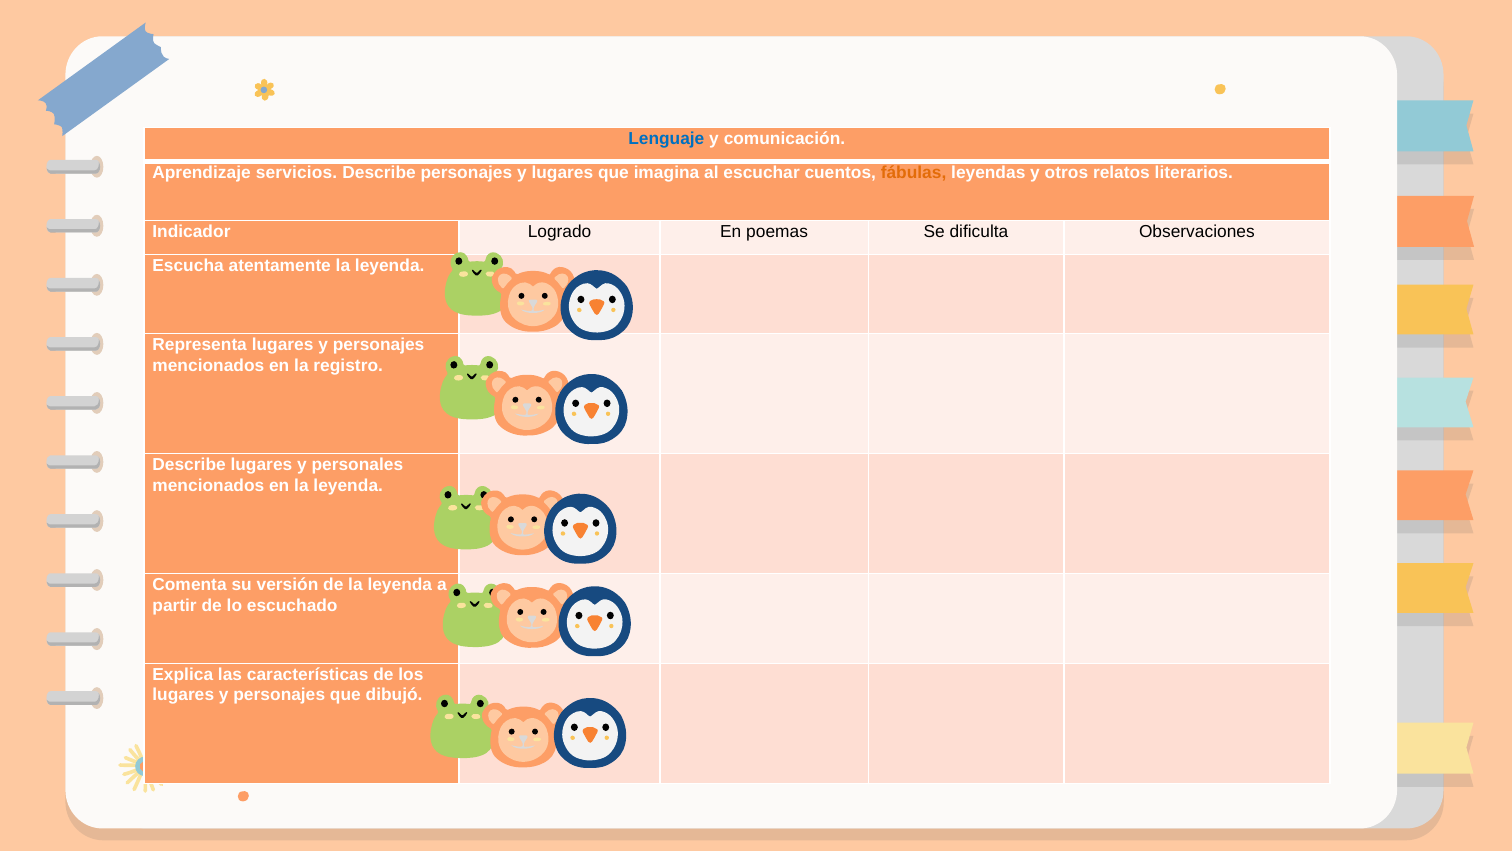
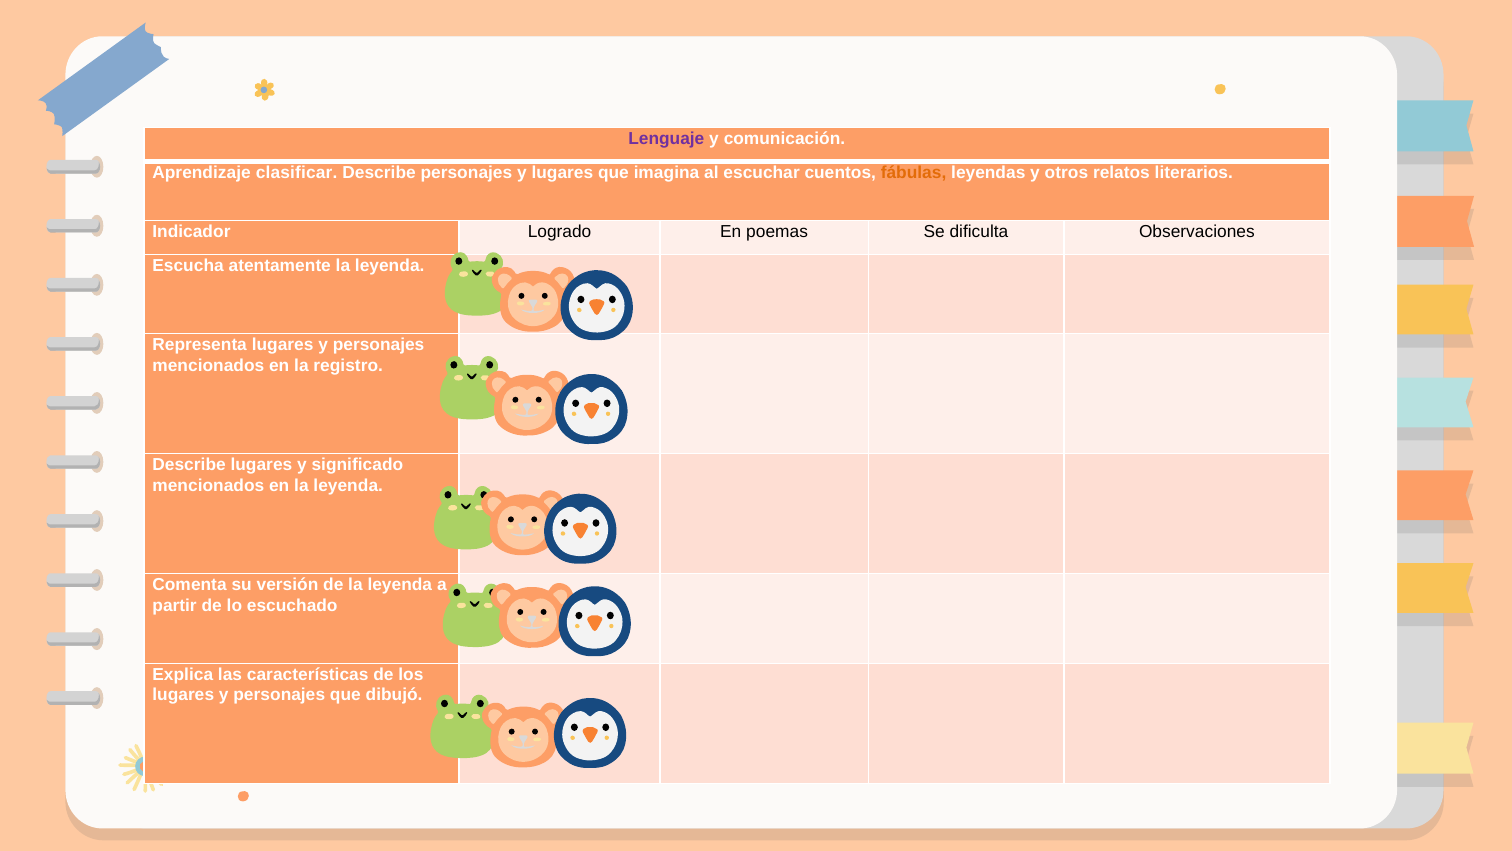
Lenguaje colour: blue -> purple (666, 139)
servicios: servicios -> clasificar (297, 173)
personales: personales -> significado (357, 465)
